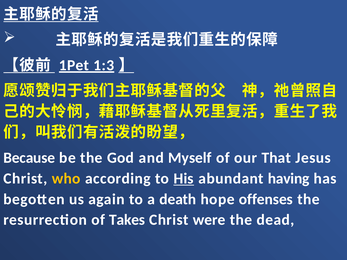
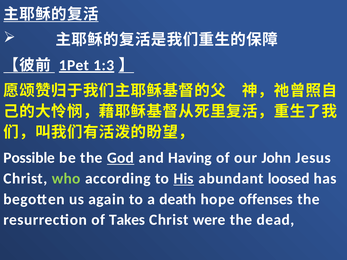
Because: Because -> Possible (29, 158)
God underline: none -> present (121, 158)
Myself: Myself -> Having (190, 158)
That: That -> John (276, 158)
who colour: yellow -> light green (66, 179)
having: having -> loosed (289, 179)
